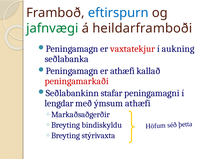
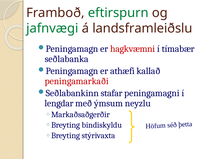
eftirspurn colour: blue -> green (118, 13)
heildarframboði: heildarframboði -> landsframleiðslu (142, 28)
vaxtatekjur: vaxtatekjur -> hagkvæmni (133, 49)
aukning: aukning -> tímabær (178, 49)
ýmsum athæfi: athæfi -> neyzlu (138, 103)
